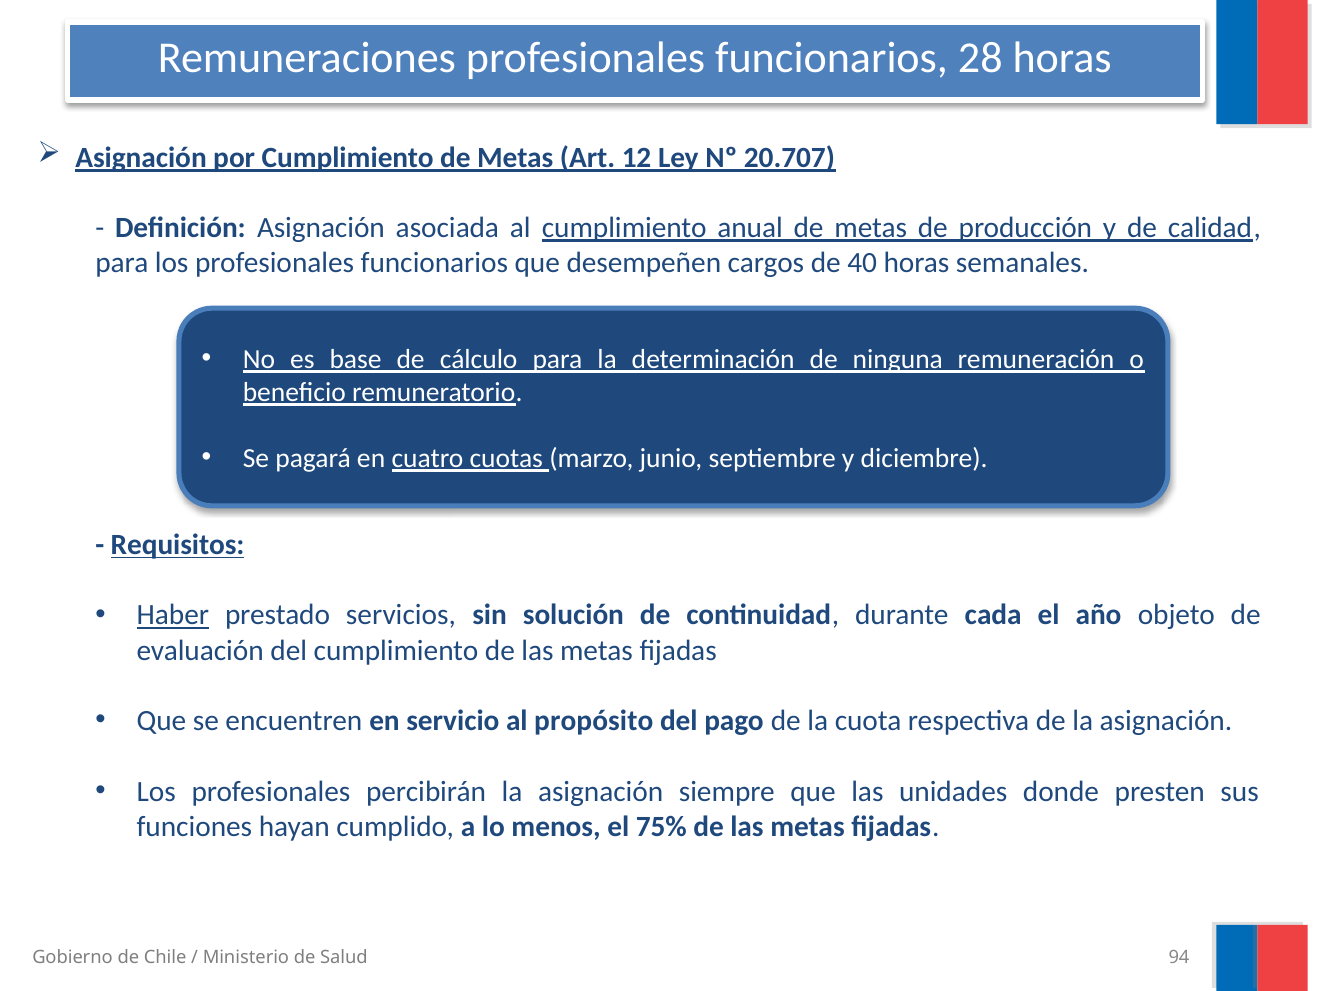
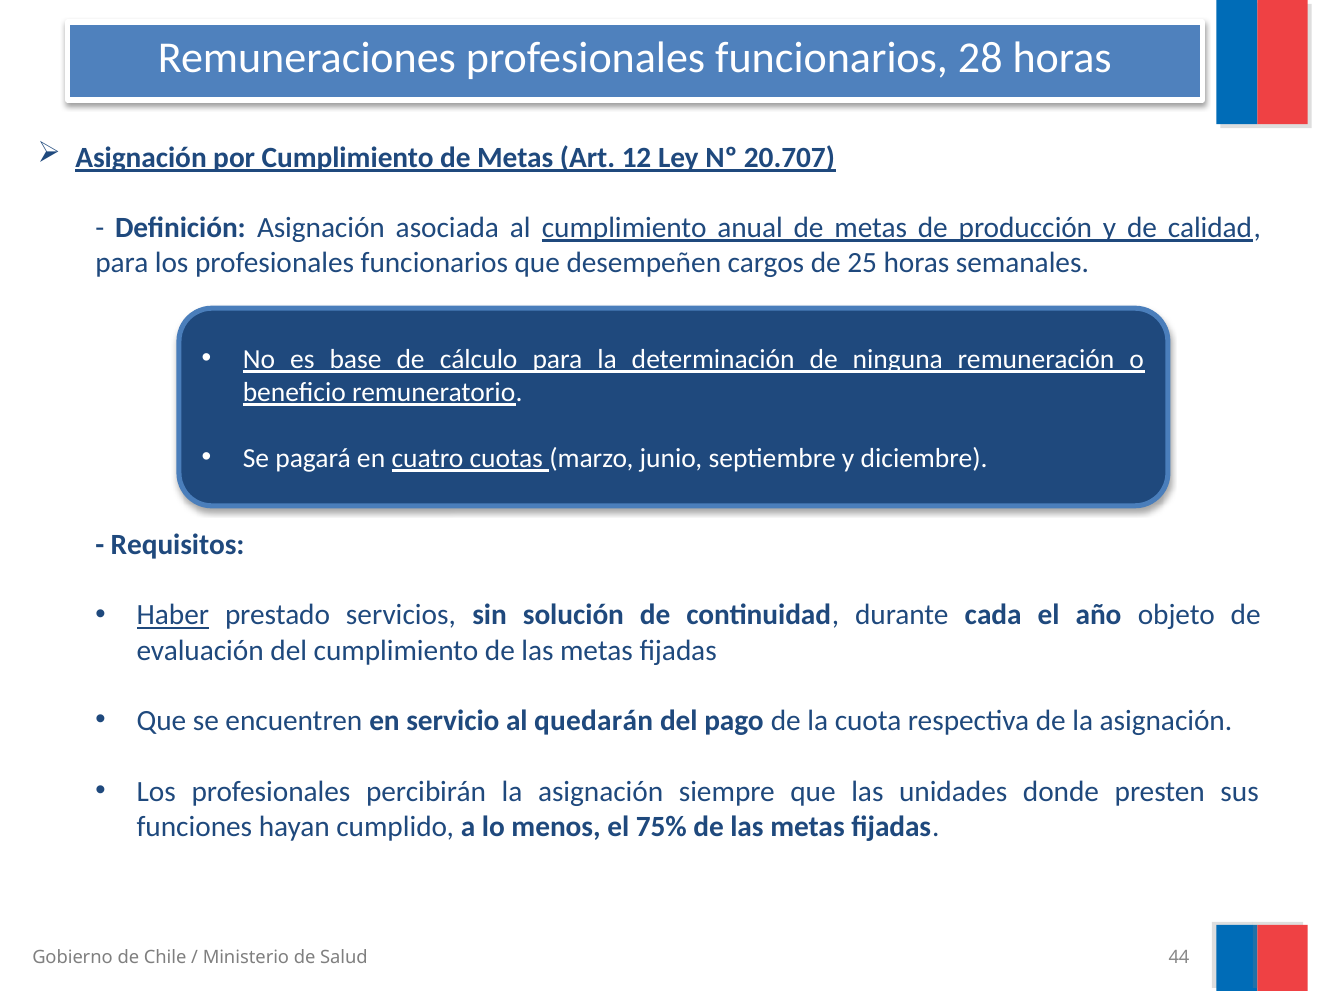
40: 40 -> 25 (862, 263)
Requisitos underline: present -> none (178, 545)
propósito: propósito -> quedarán (594, 721)
94: 94 -> 44 (1179, 958)
